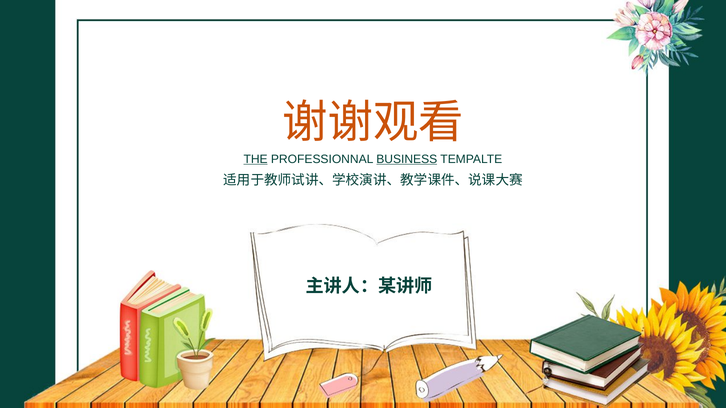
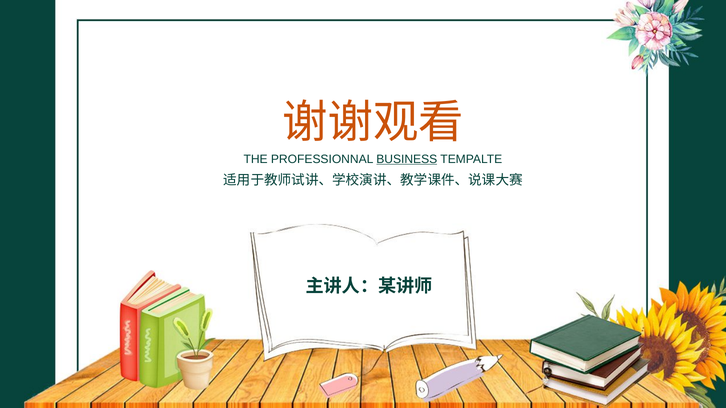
THE underline: present -> none (256, 159)
